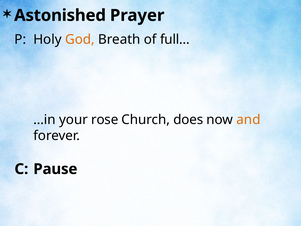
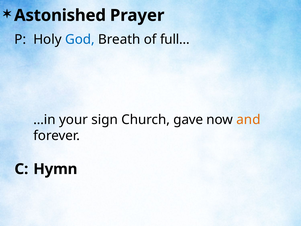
God colour: orange -> blue (80, 39)
rose: rose -> sign (105, 120)
does: does -> gave (188, 120)
Pause: Pause -> Hymn (55, 169)
